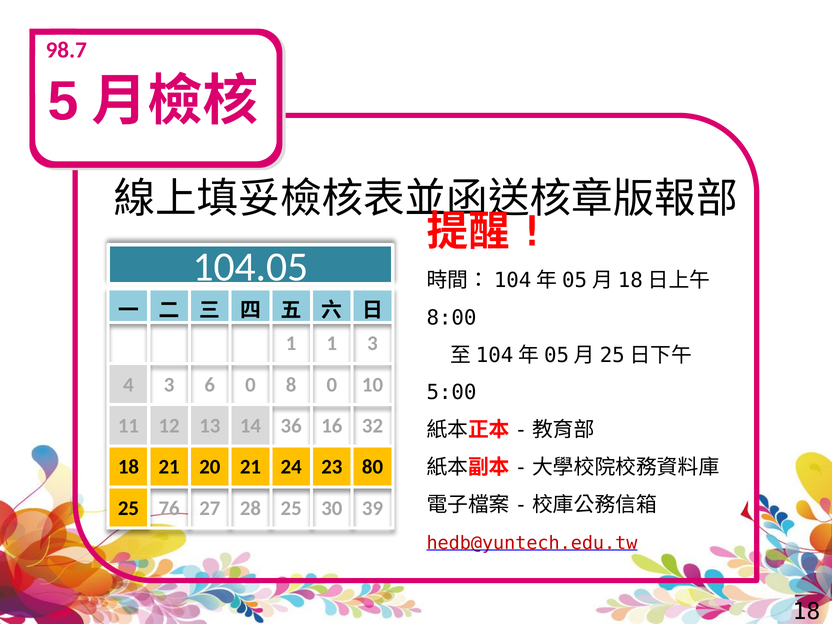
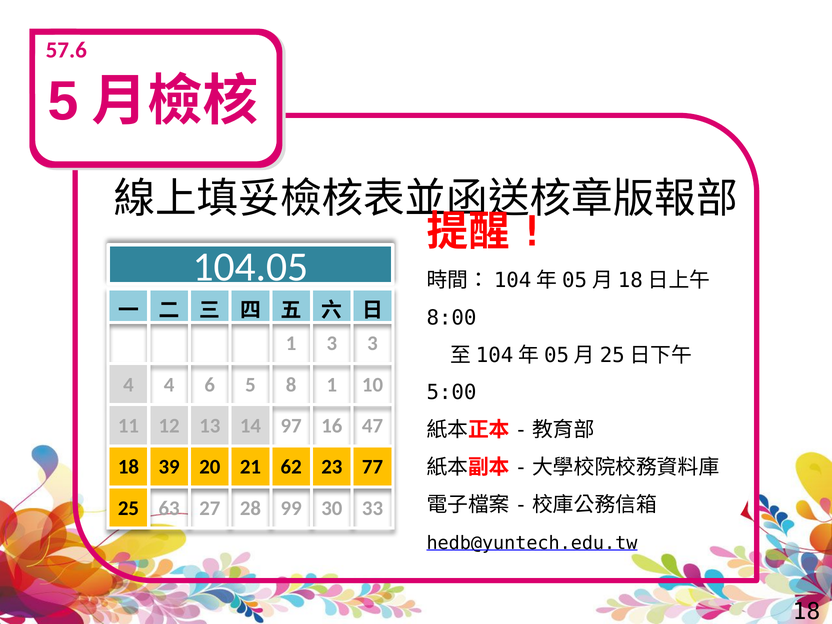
98.7: 98.7 -> 57.6 (66, 50)
1 1: 1 -> 3 (332, 344)
4 3: 3 -> 4 (169, 385)
6 0: 0 -> 5 (250, 385)
8 0: 0 -> 1 (332, 385)
36: 36 -> 97 (291, 426)
32: 32 -> 47 (373, 426)
18 21: 21 -> 39 (169, 467)
24: 24 -> 62 (291, 467)
80: 80 -> 77 (373, 467)
76: 76 -> 63 (169, 508)
28 25: 25 -> 99 (291, 508)
39: 39 -> 33 (373, 508)
hedb@yuntech.edu.tw colour: red -> black (532, 543)
